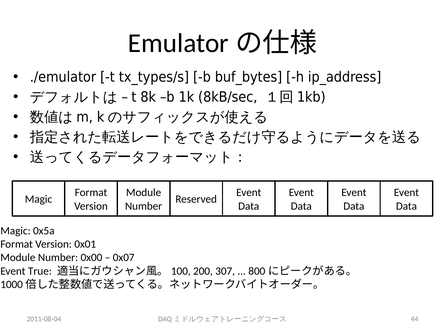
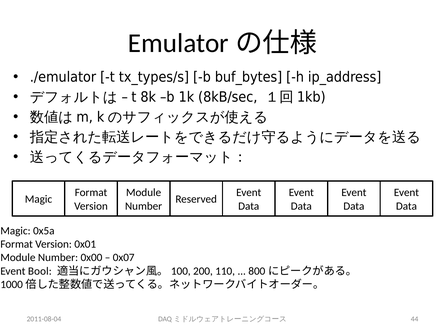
True: True -> Bool (40, 271)
307: 307 -> 110 (225, 271)
